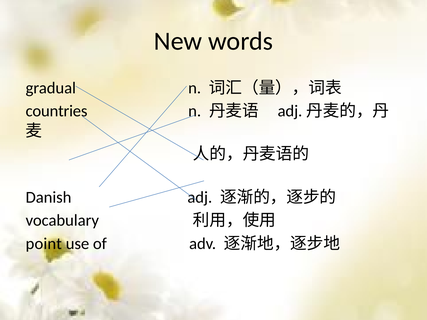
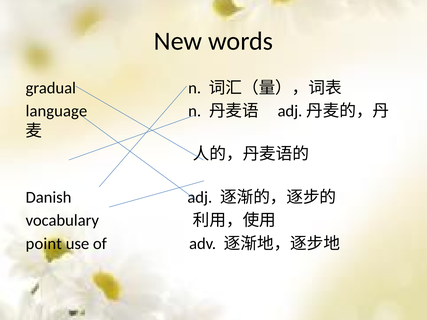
countries: countries -> language (56, 111)
